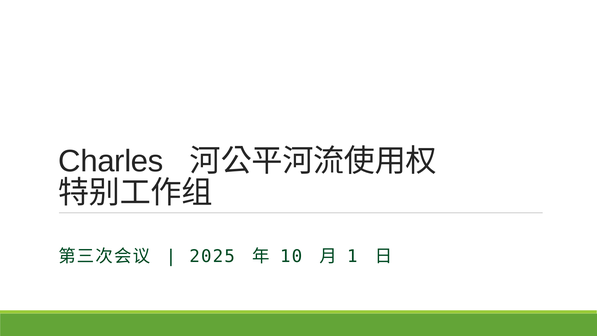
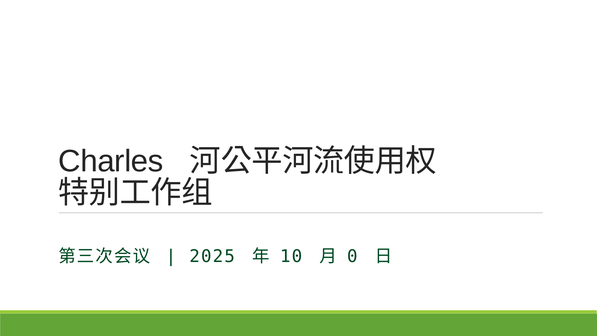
1: 1 -> 0 (353, 256)
